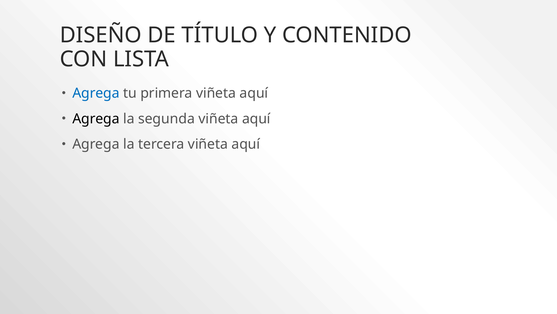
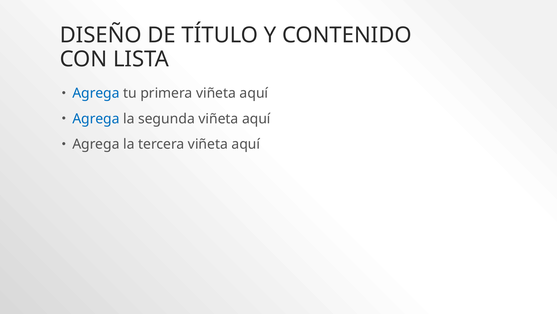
Agrega colour: black -> blue (96, 119)
